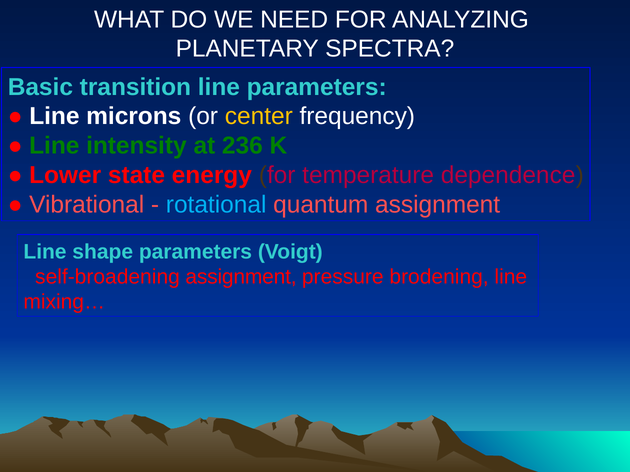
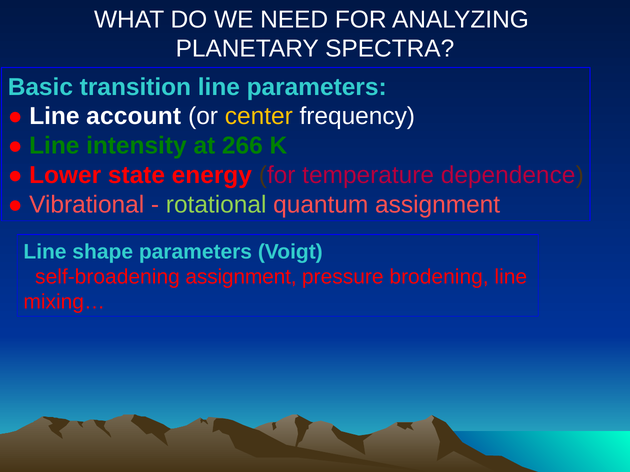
microns: microns -> account (134, 116)
236: 236 -> 266 (242, 146)
rotational colour: light blue -> light green (216, 205)
